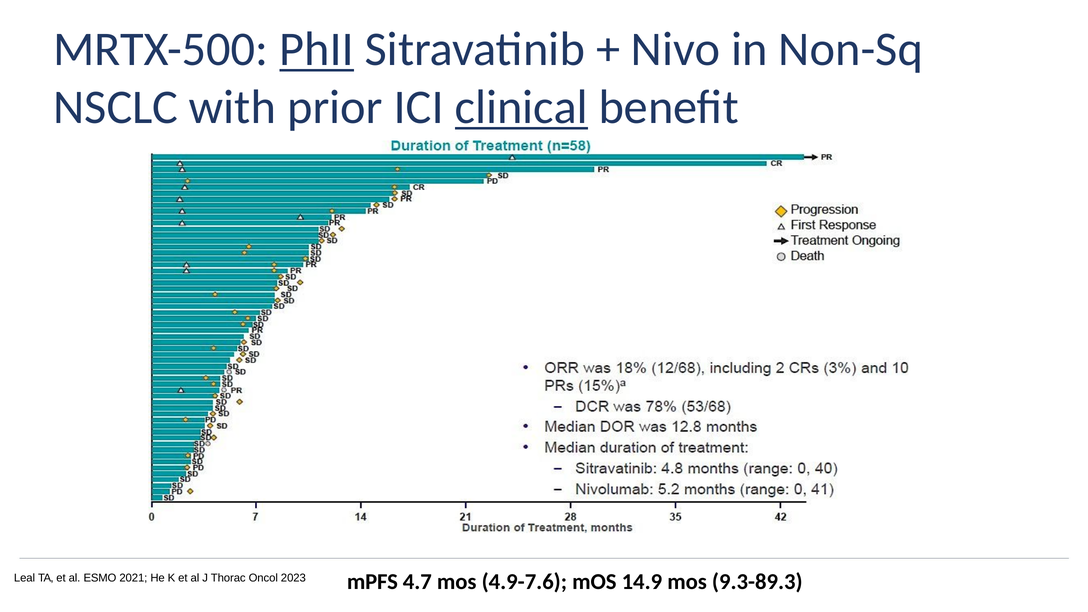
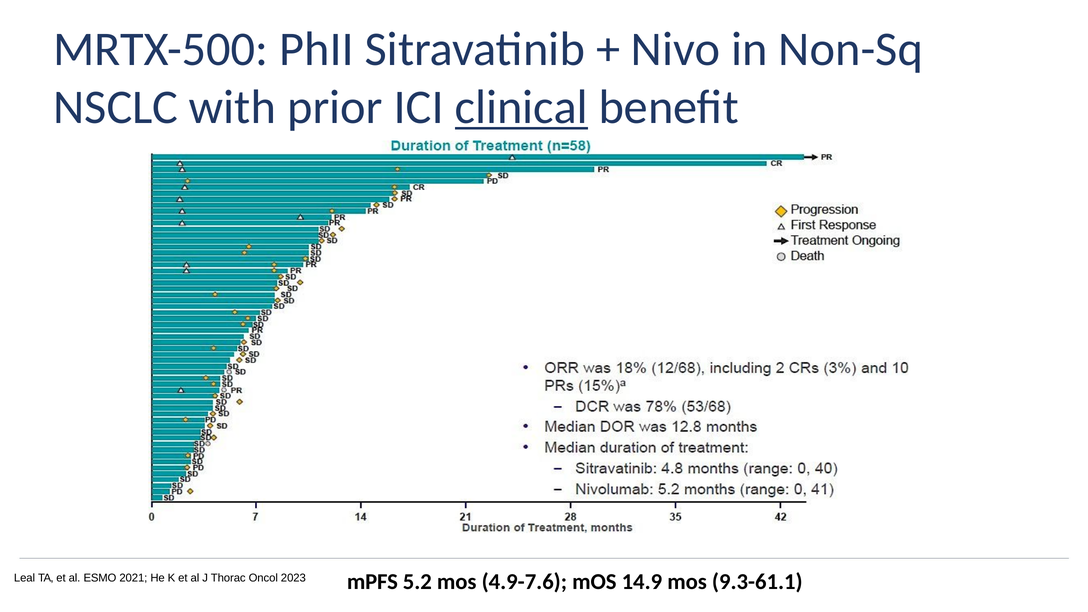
PhII underline: present -> none (317, 49)
4.7: 4.7 -> 5.2 (417, 582)
9.3-89.3: 9.3-89.3 -> 9.3-61.1 (757, 582)
